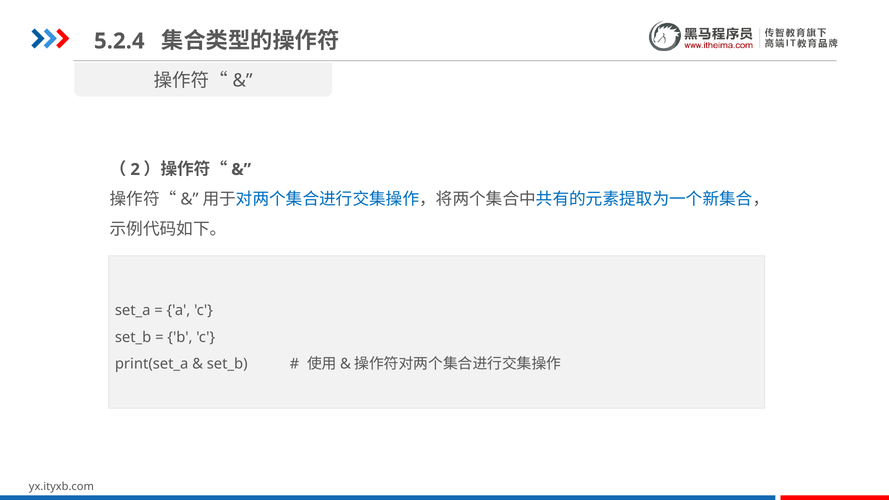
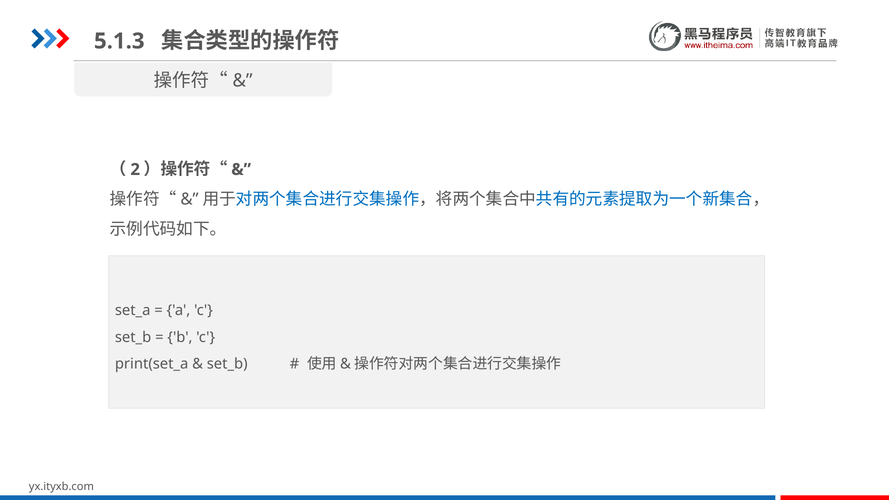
5.2.4: 5.2.4 -> 5.1.3 (119, 41)
